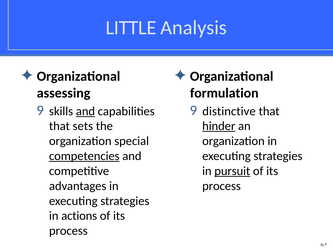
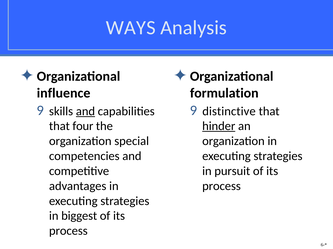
LITTLE: LITTLE -> WAYS (131, 28)
assessing: assessing -> influence (64, 93)
sets: sets -> four (83, 127)
competencies underline: present -> none (84, 157)
pursuit underline: present -> none (232, 172)
actions: actions -> biggest (79, 216)
